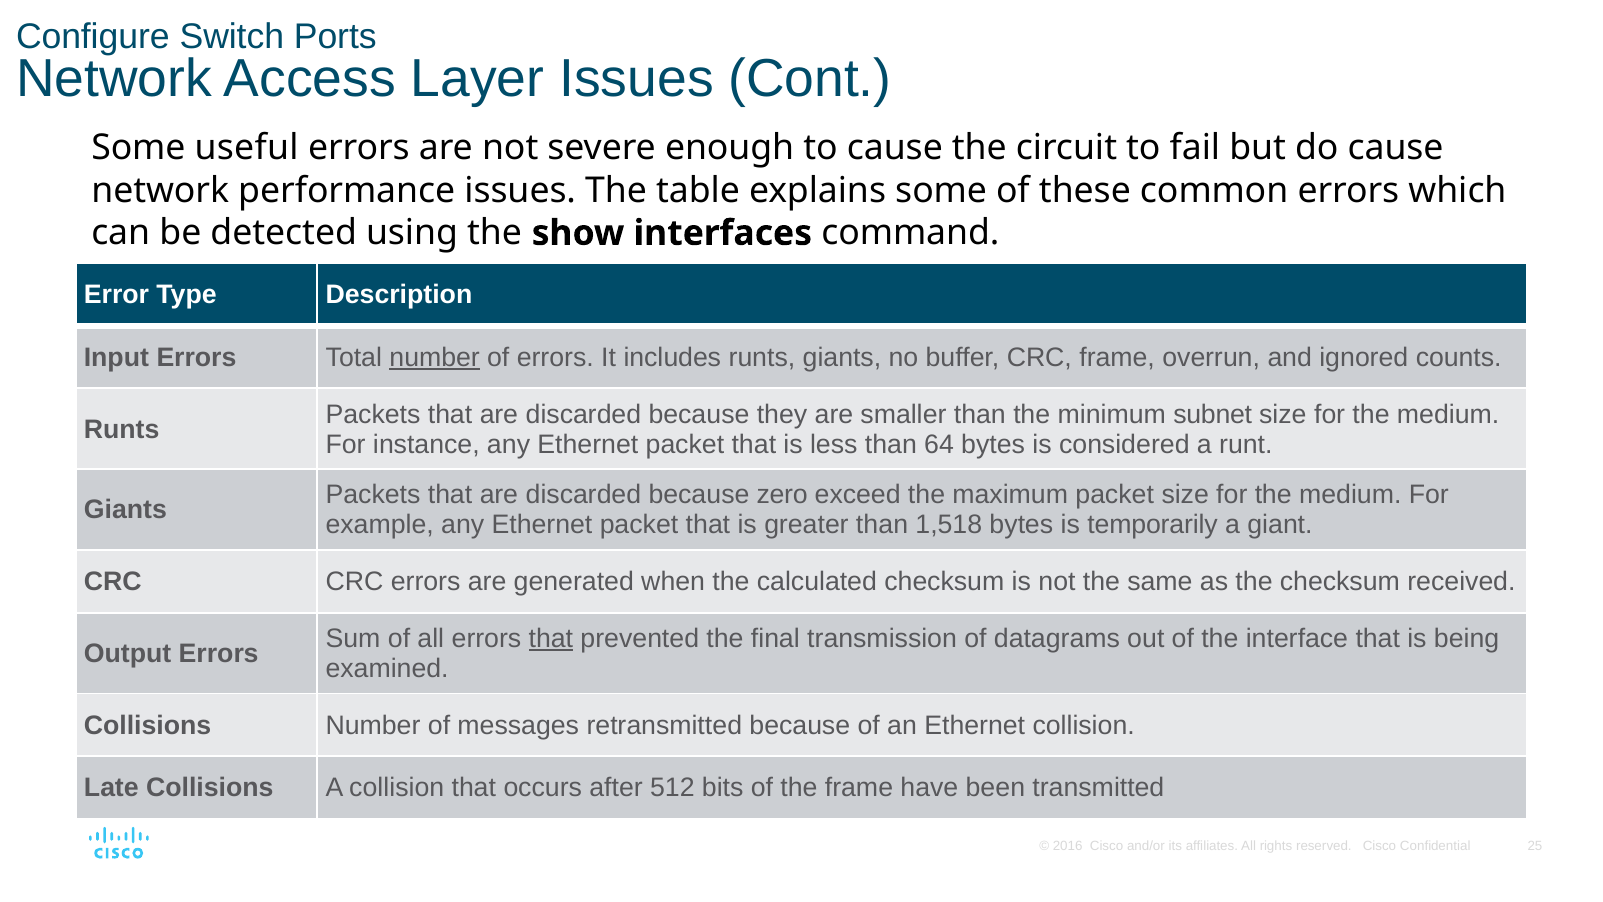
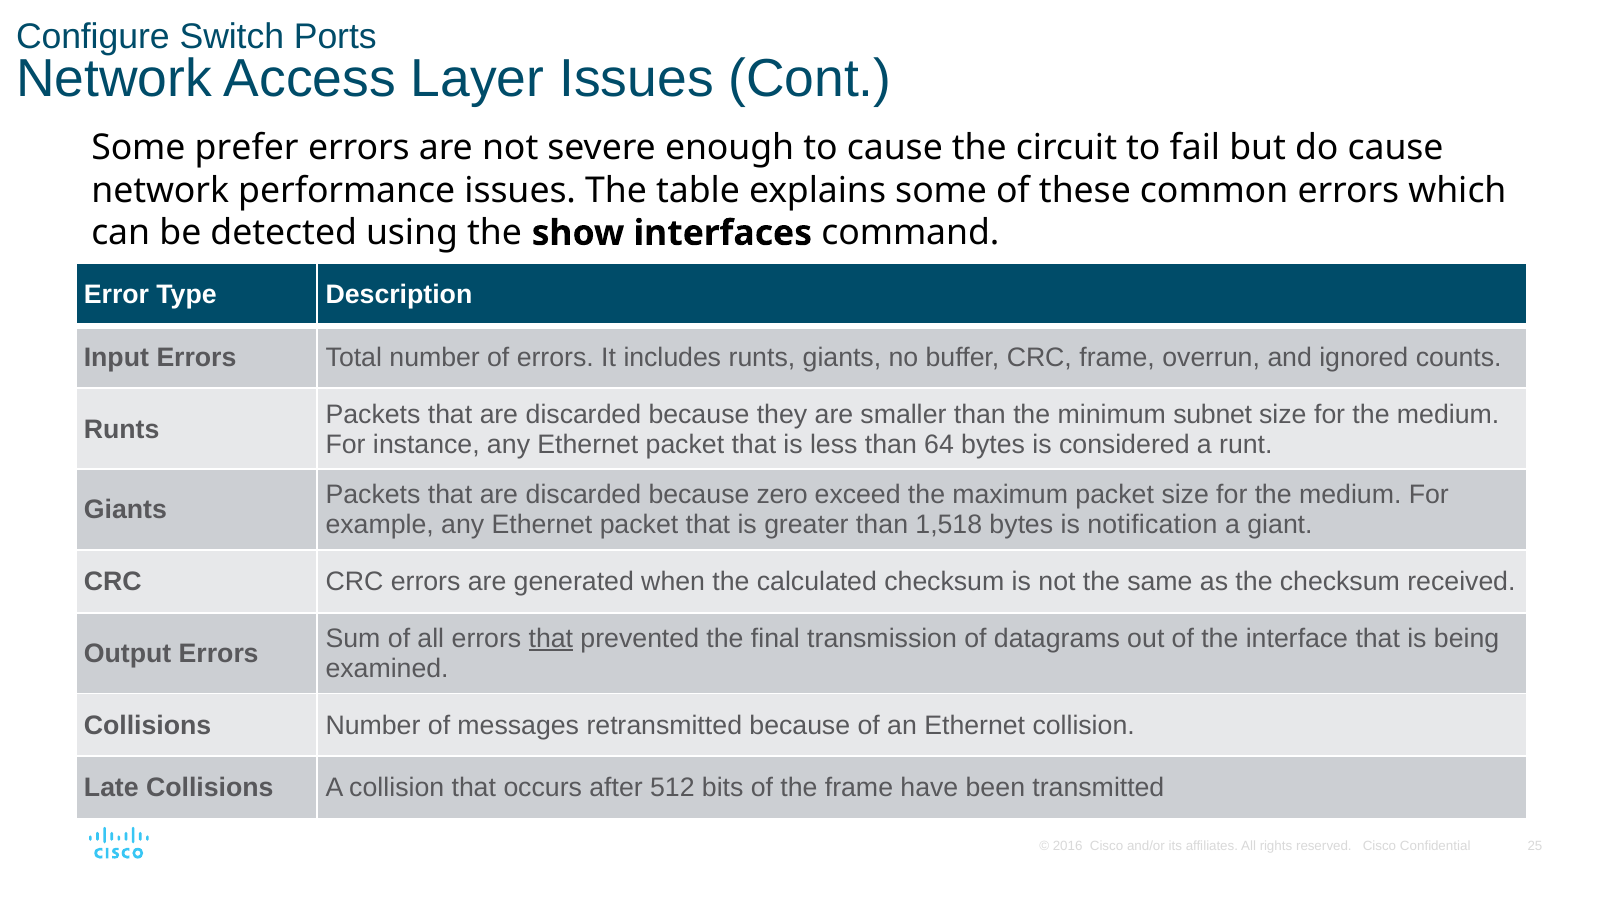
useful: useful -> prefer (247, 148)
number underline: present -> none (435, 357)
temporarily: temporarily -> notification (1152, 525)
